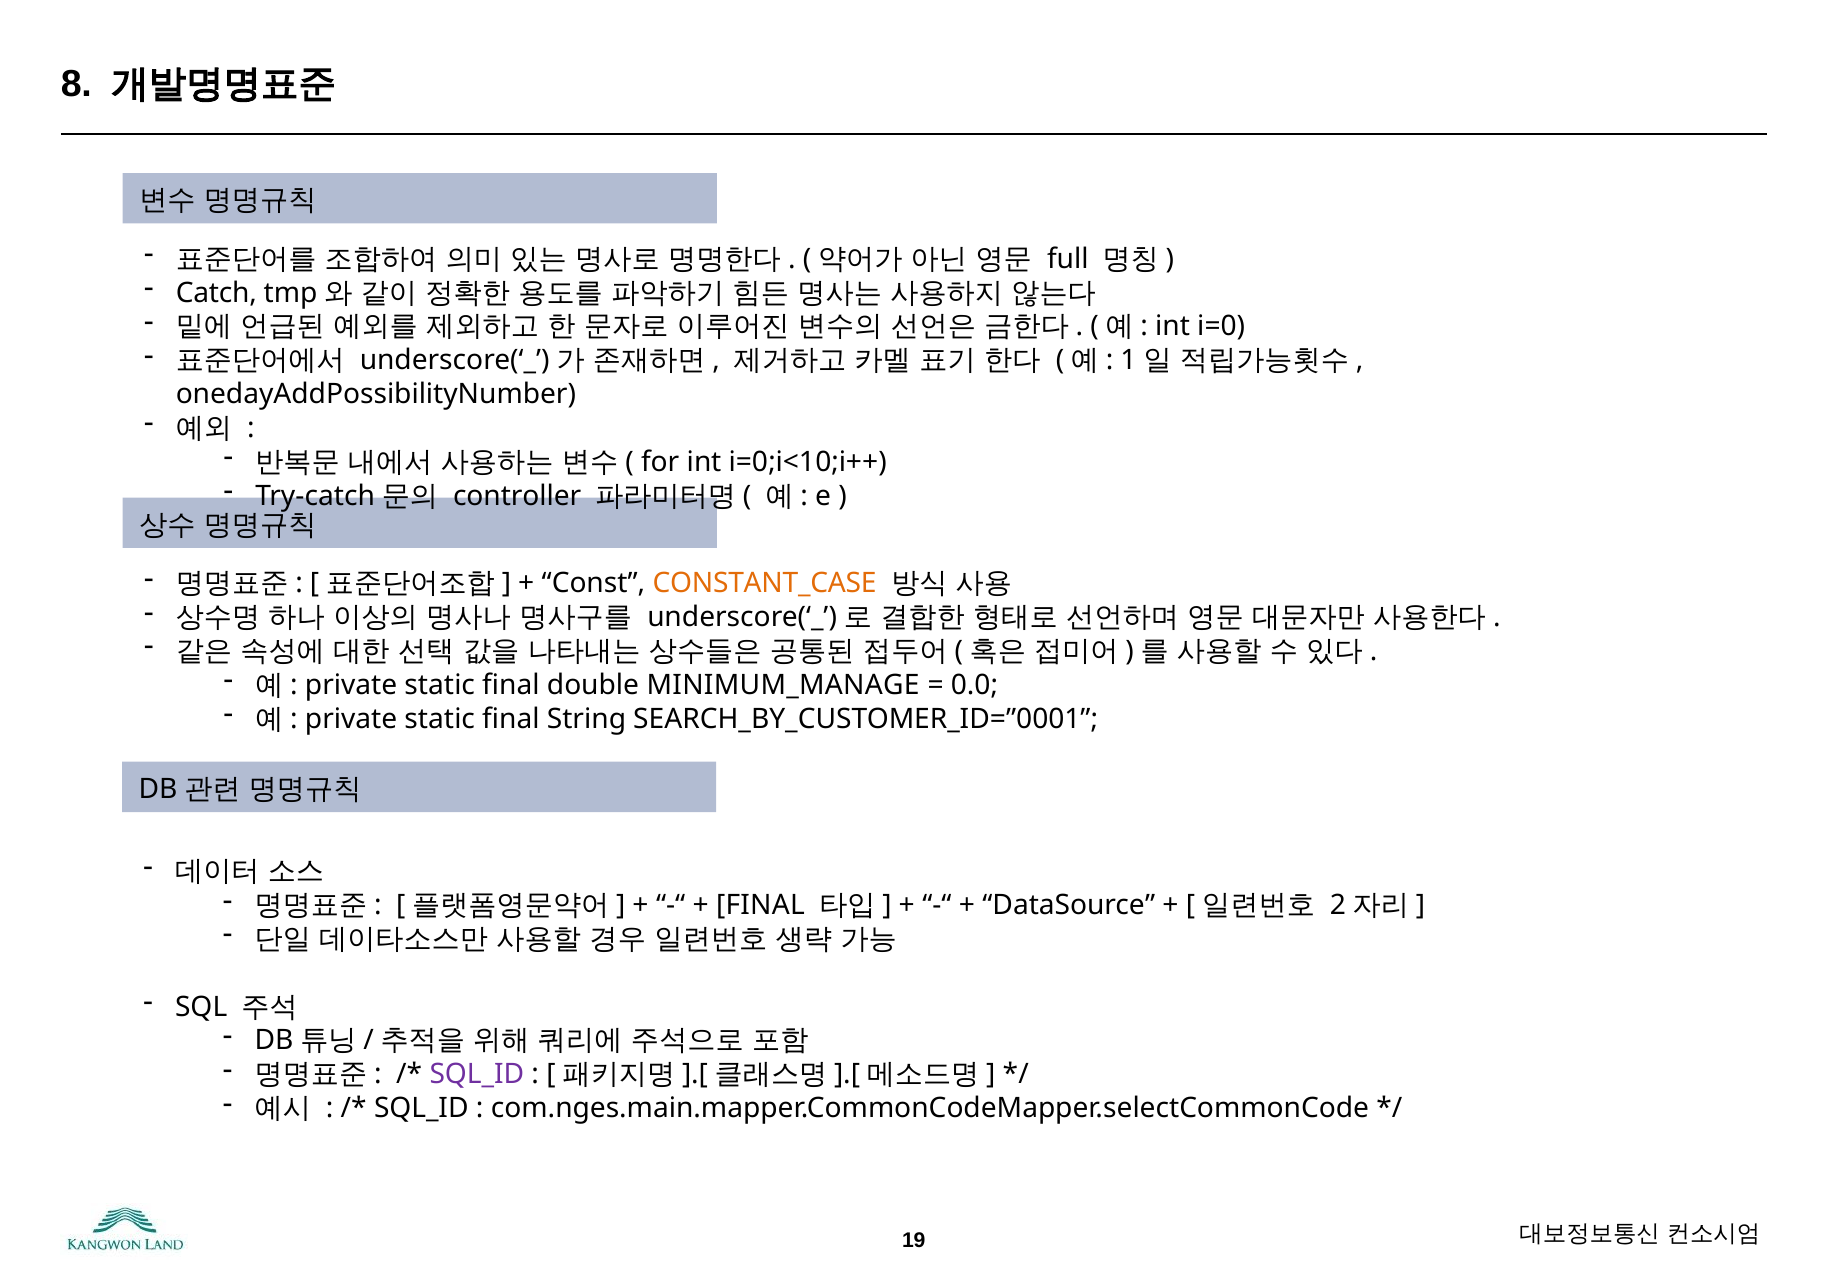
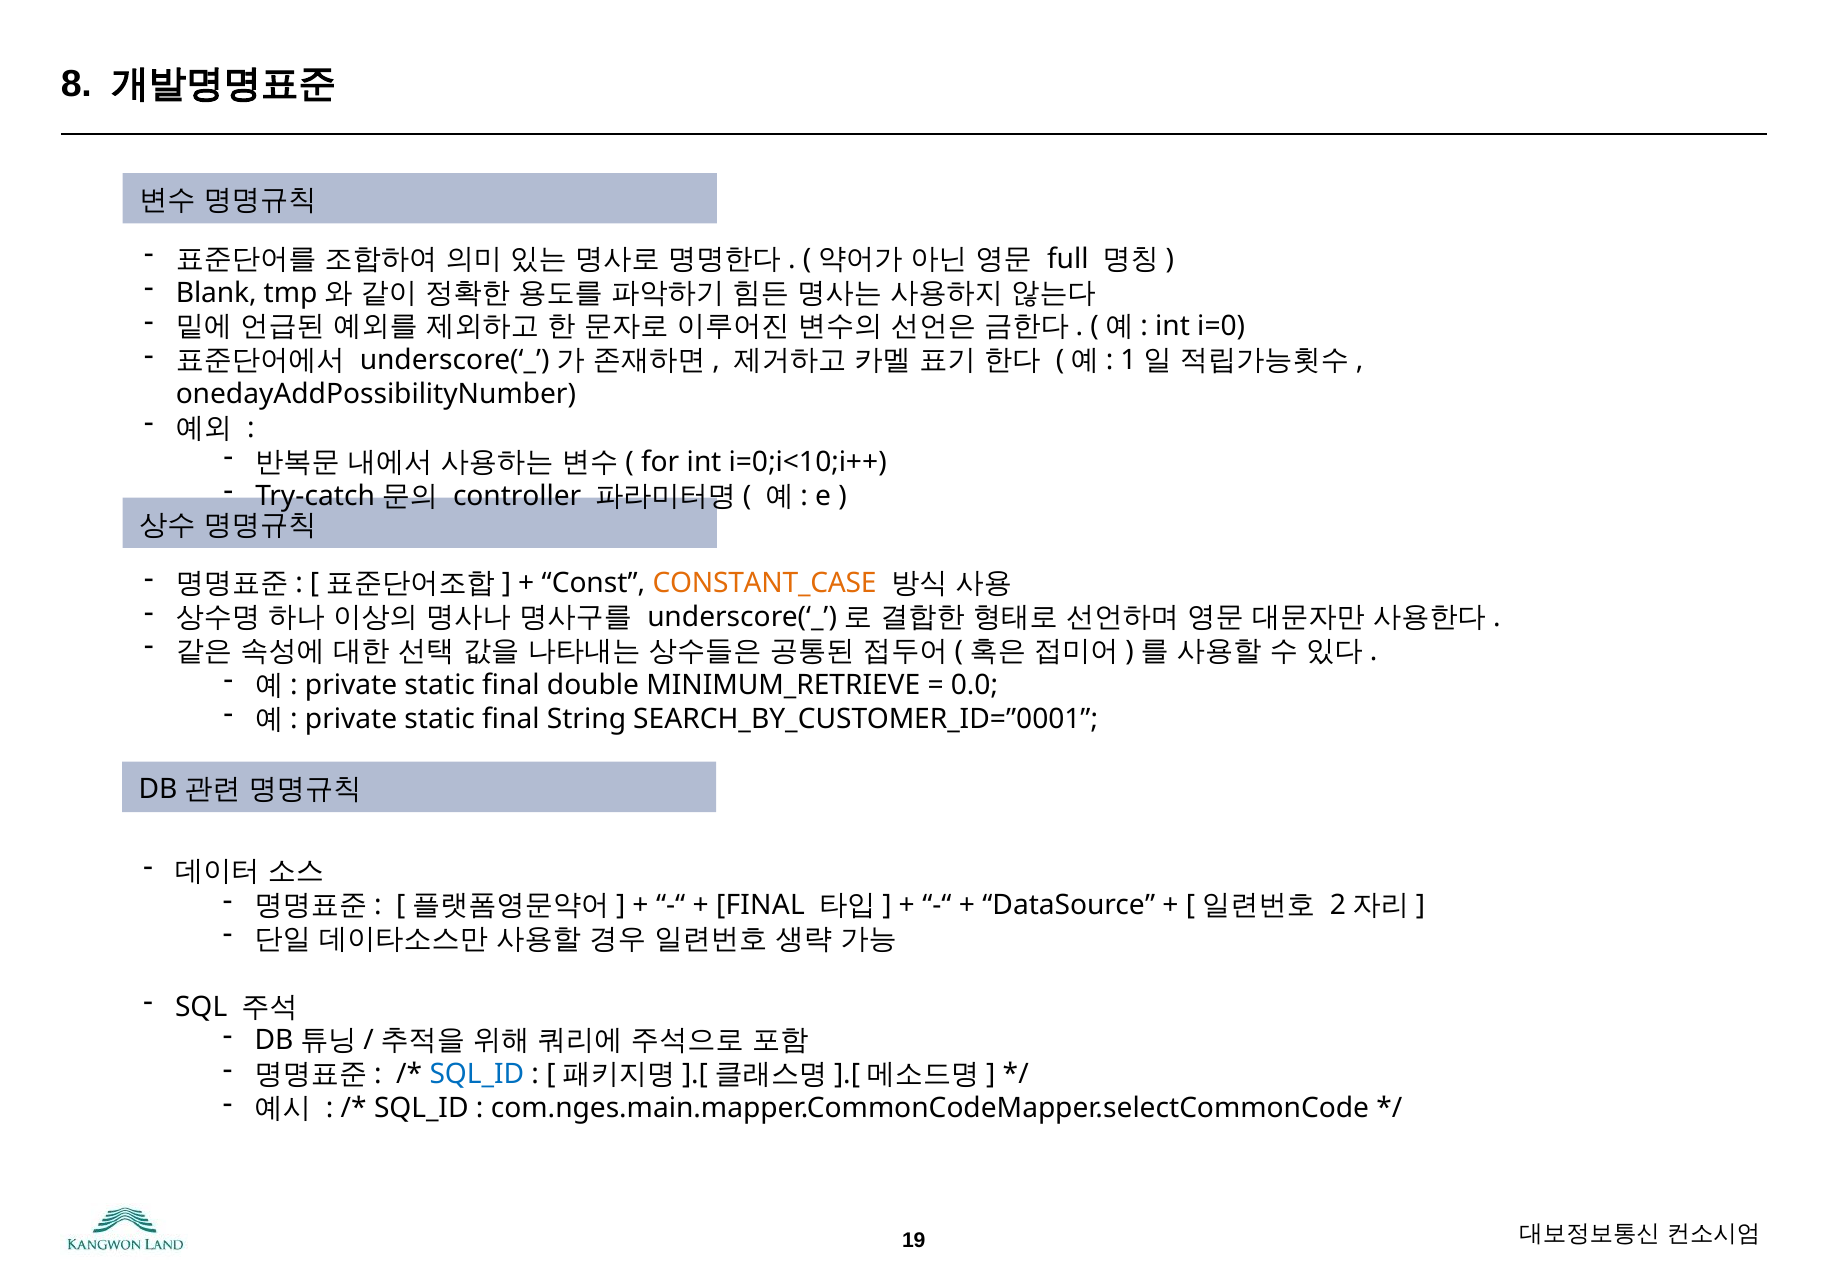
Catch: Catch -> Blank (216, 293)
MINIMUM_MANAGE: MINIMUM_MANAGE -> MINIMUM_RETRIEVE (783, 685)
SQL_ID colour: purple -> blue (477, 1074)
